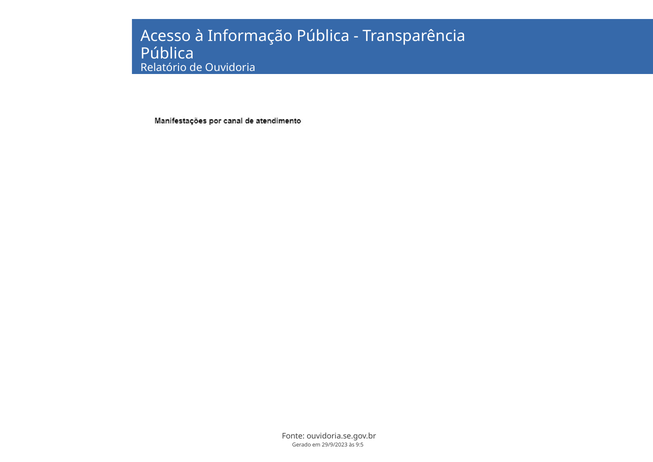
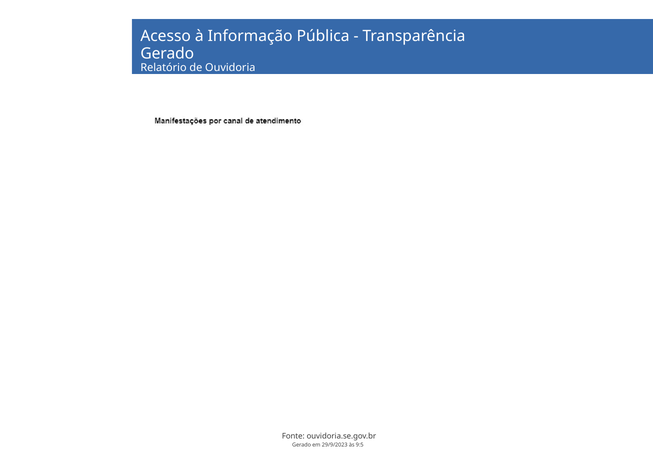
Pública: Pública -> Gerado (167, 53)
